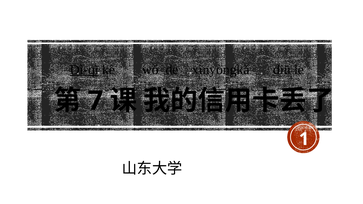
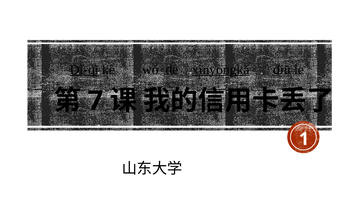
xìnyòngkǎ underline: none -> present (221, 70)
